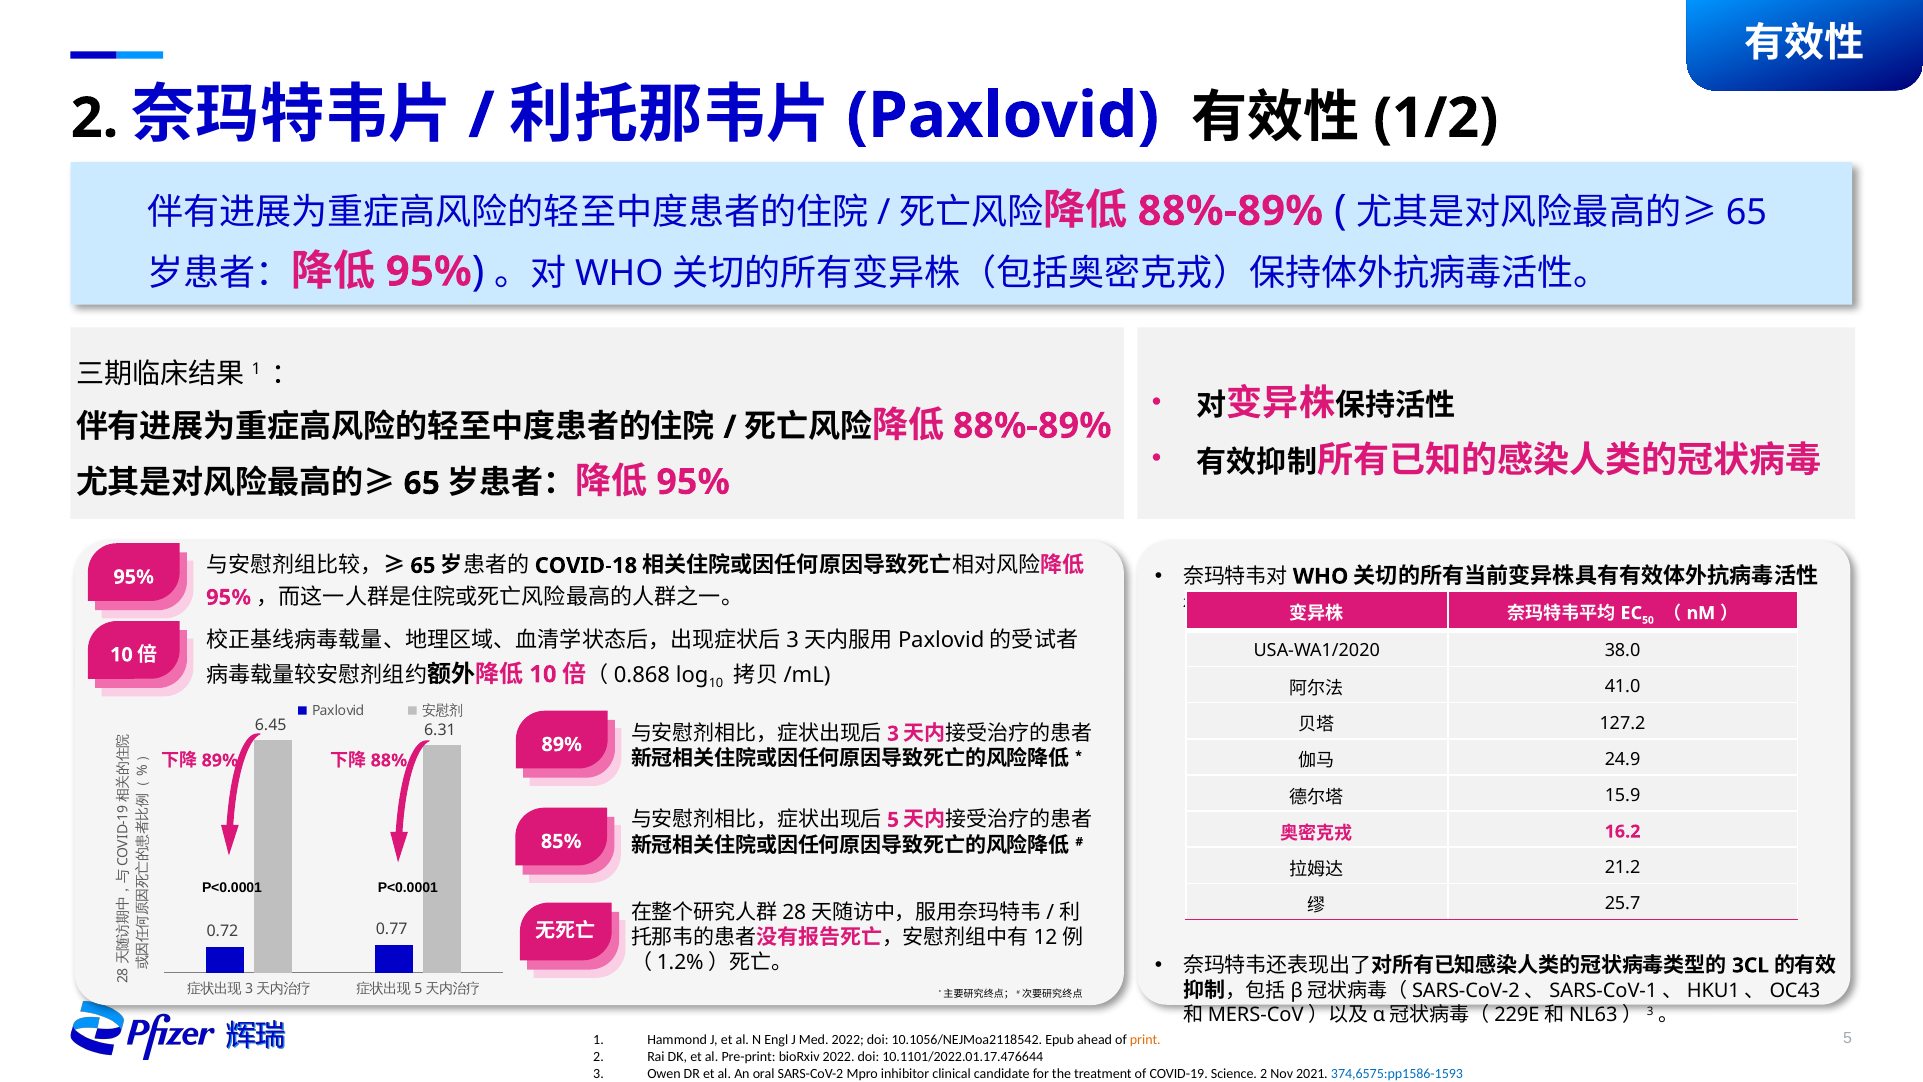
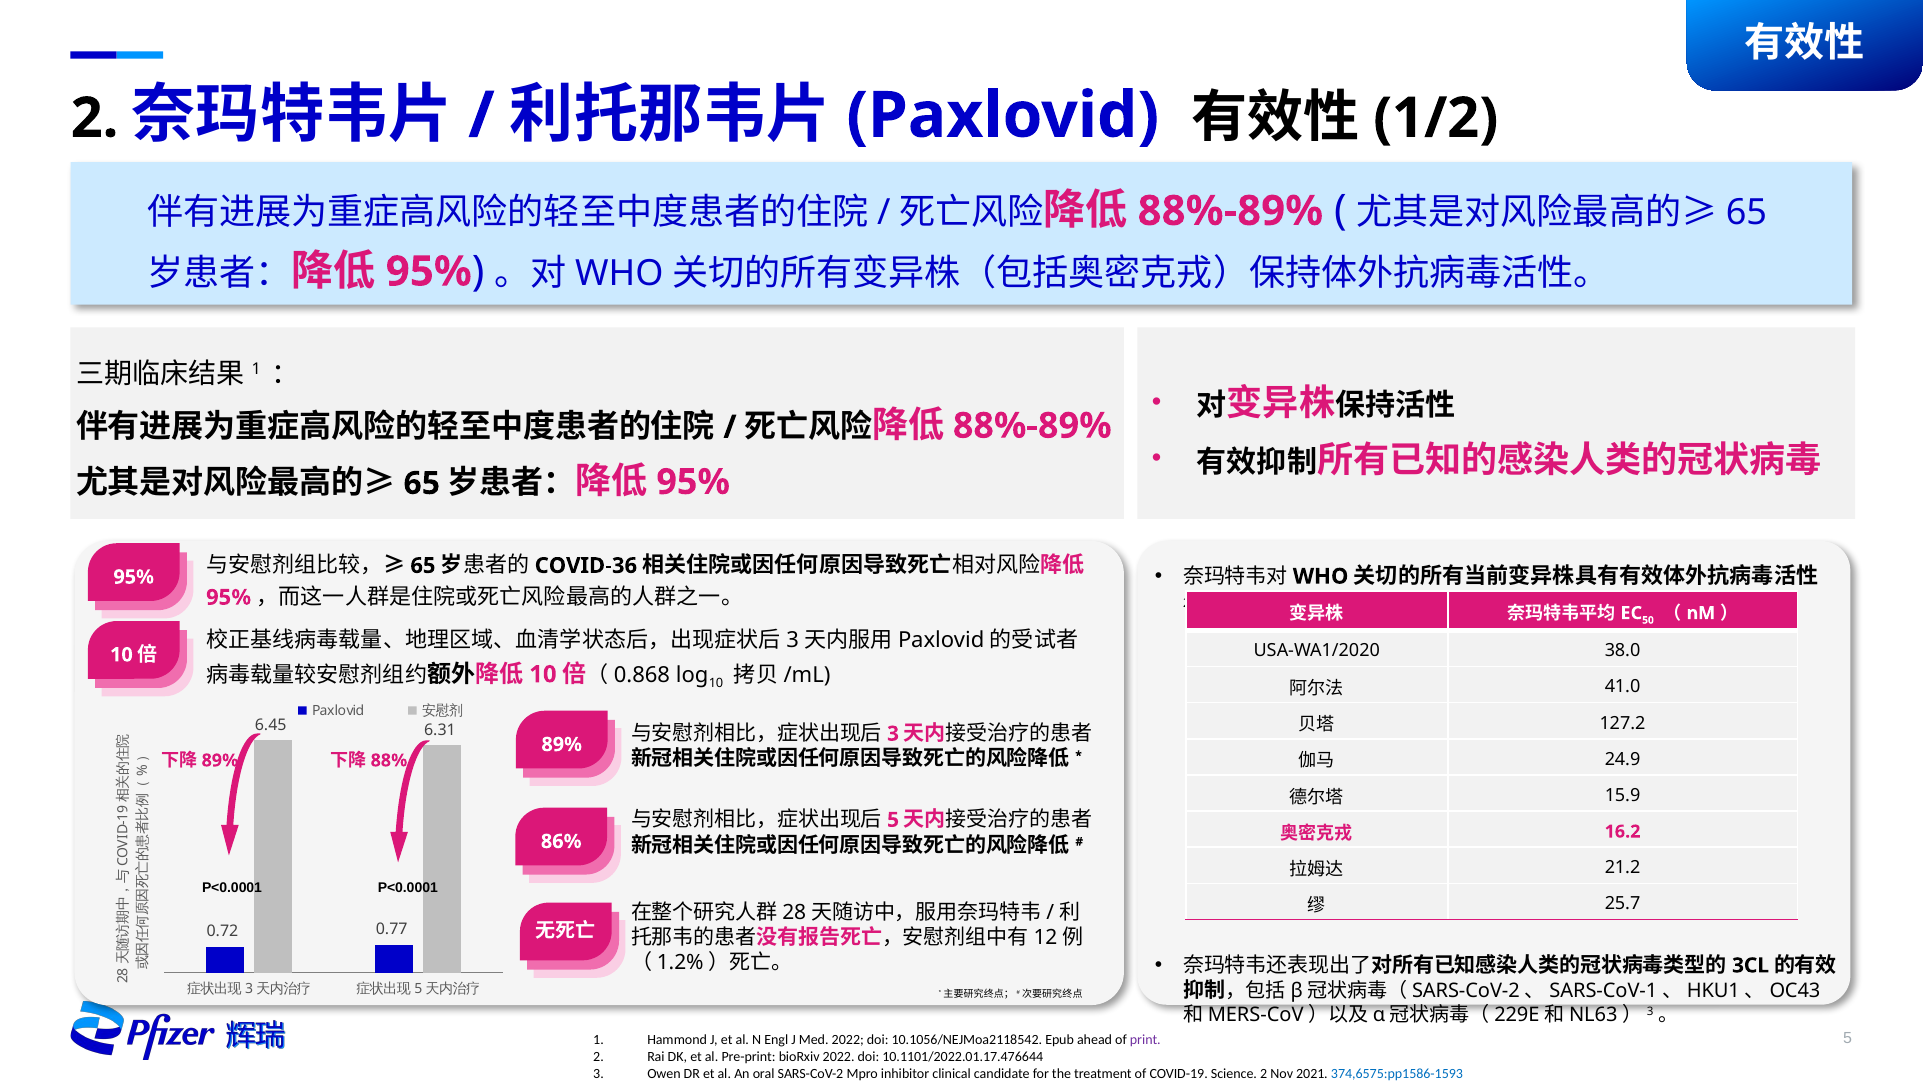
COVID-18: COVID-18 -> COVID-36 (586, 566)
85%: 85% -> 86% (561, 841)
print colour: orange -> purple (1145, 1040)
